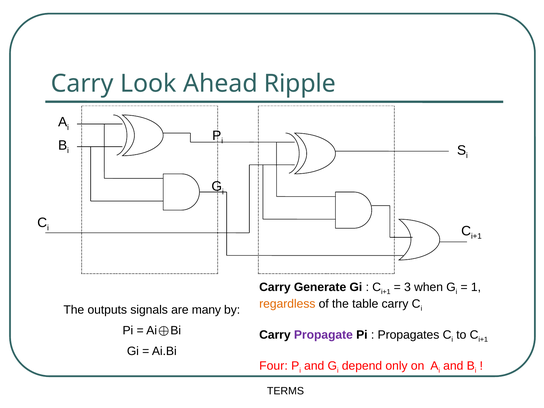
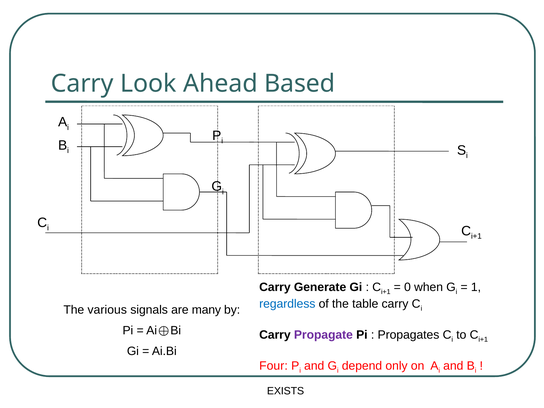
Ripple: Ripple -> Based (300, 84)
3: 3 -> 0 (407, 287)
regardless colour: orange -> blue (287, 304)
outputs: outputs -> various (107, 310)
TERMS: TERMS -> EXISTS (286, 391)
